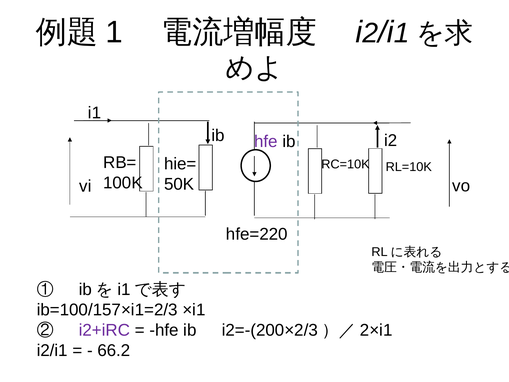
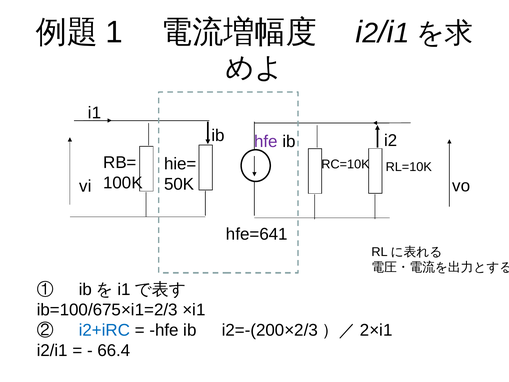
hfe=220: hfe=220 -> hfe=641 (257, 234)
ib=100/157×i1=2/3: ib=100/157×i1=2/3 -> ib=100/675×i1=2/3 (107, 310)
i2+iRC colour: purple -> blue (104, 330)
66.2: 66.2 -> 66.4 (114, 350)
